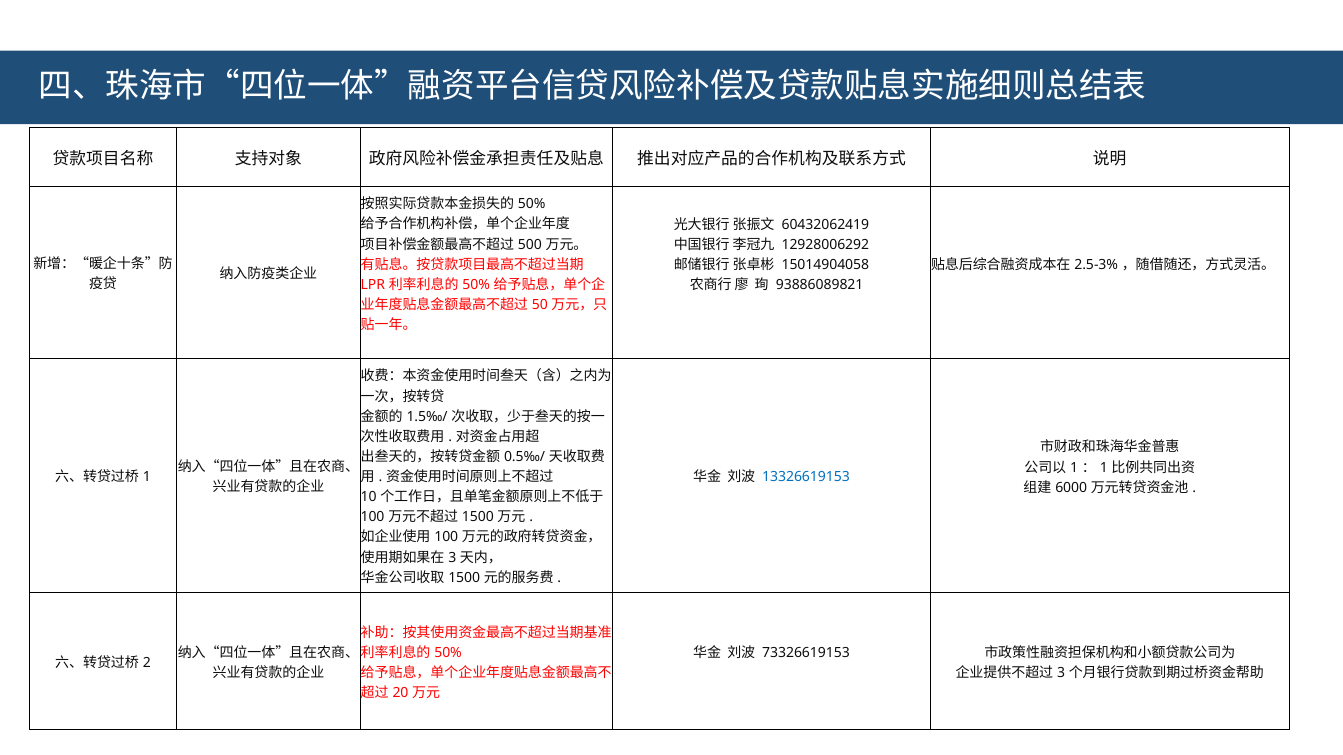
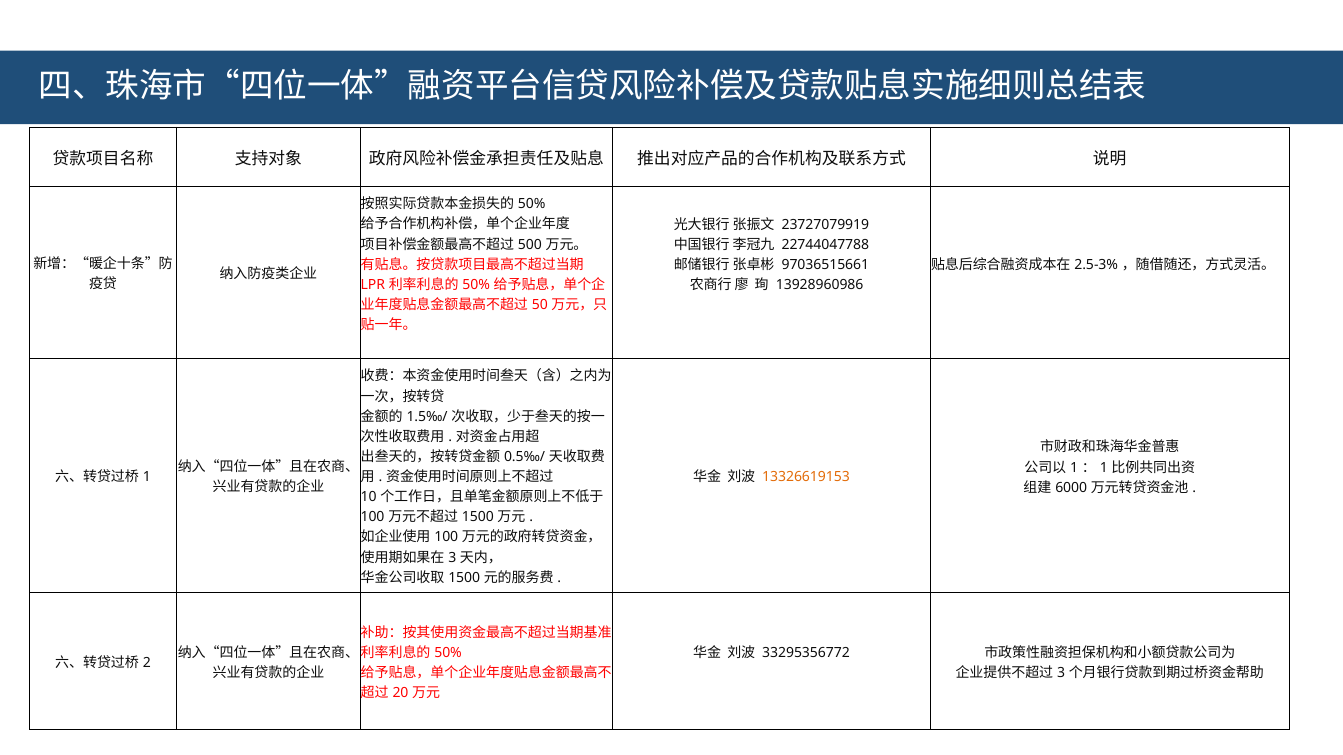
60432062419: 60432062419 -> 23727079919 (825, 225)
12928006292: 12928006292 -> 22744047788 (825, 245)
15014904058: 15014904058 -> 97036515661 (825, 265)
93886089821: 93886089821 -> 13928960986 (820, 285)
13326619153 colour: blue -> orange (806, 477)
73326619153: 73326619153 -> 33295356772 (806, 654)
